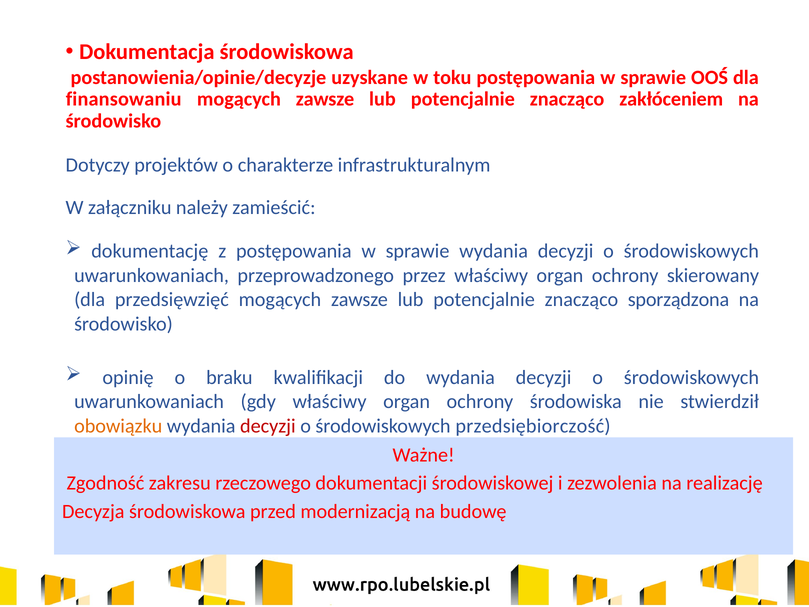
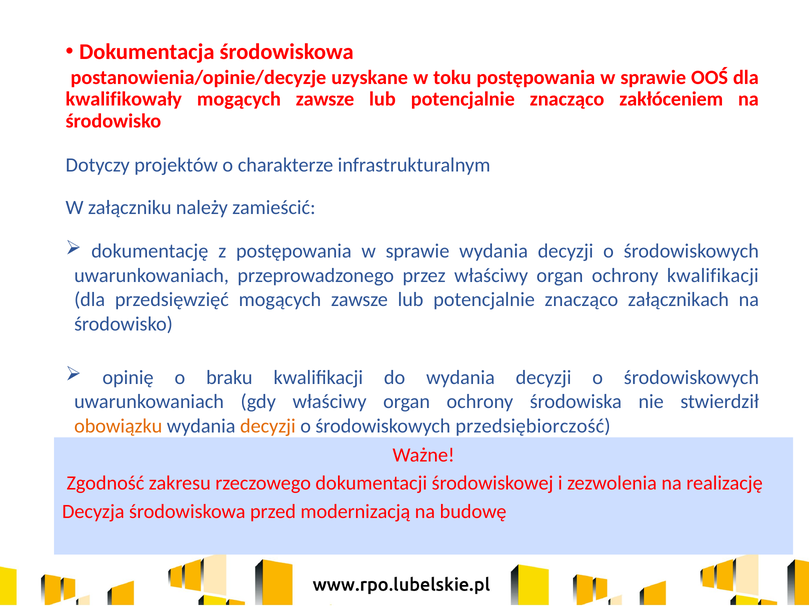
finansowaniu: finansowaniu -> kwalifikowały (124, 99)
ochrony skierowany: skierowany -> kwalifikacji (713, 275)
sporządzona: sporządzona -> załącznikach (678, 300)
decyzji colour: red -> orange (268, 426)
